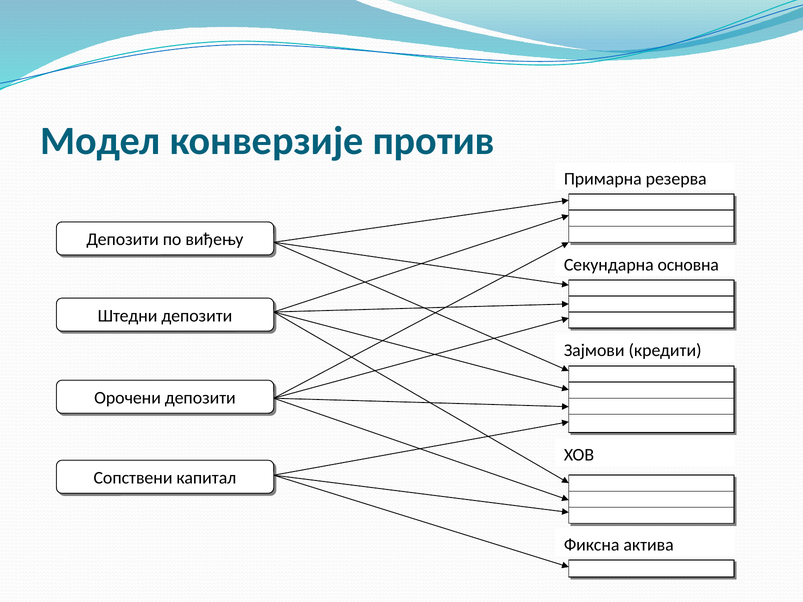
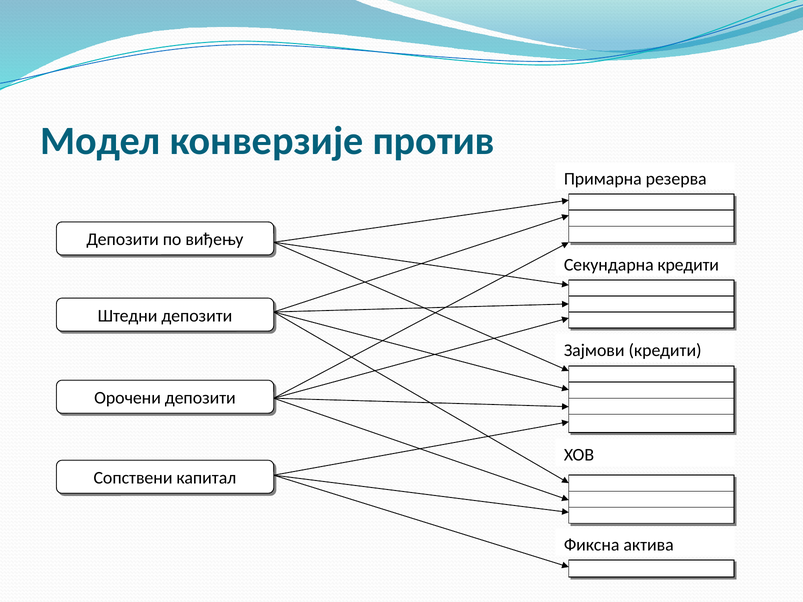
Секундарна основна: основна -> кредити (688, 265)
